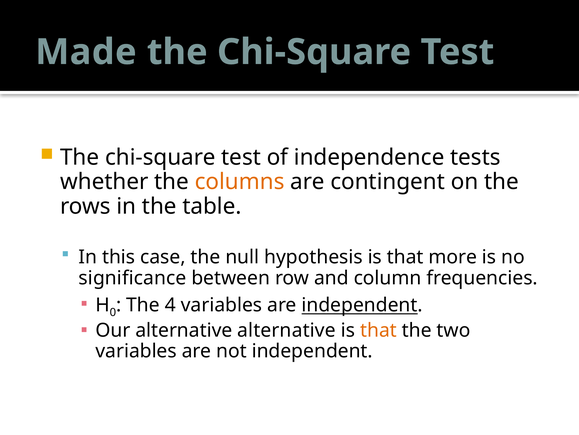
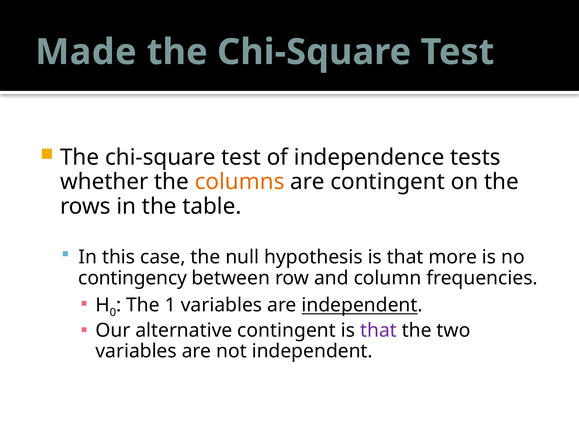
significance: significance -> contingency (133, 277)
4: 4 -> 1 (170, 304)
alternative alternative: alternative -> contingent (287, 330)
that colour: orange -> purple (378, 330)
